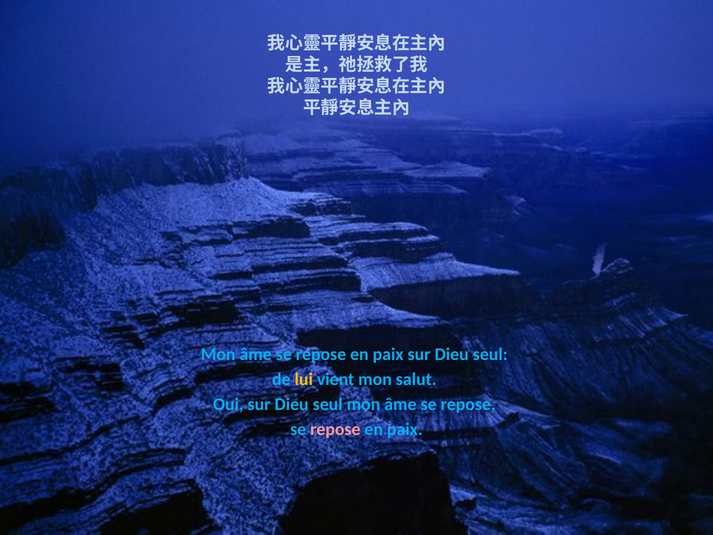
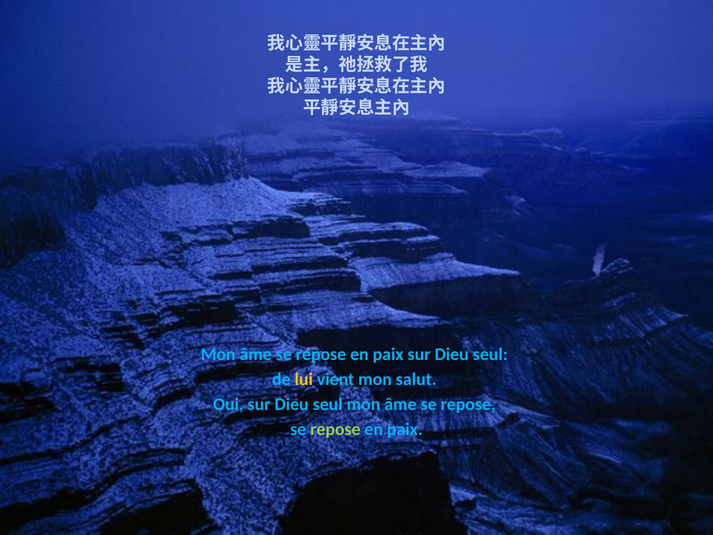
repose colour: pink -> light green (335, 429)
